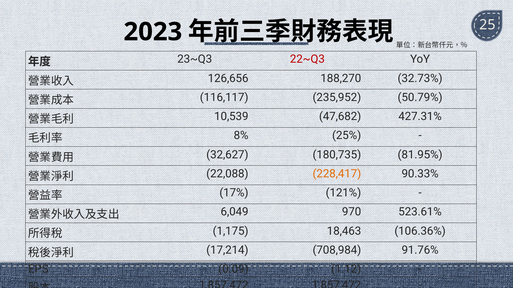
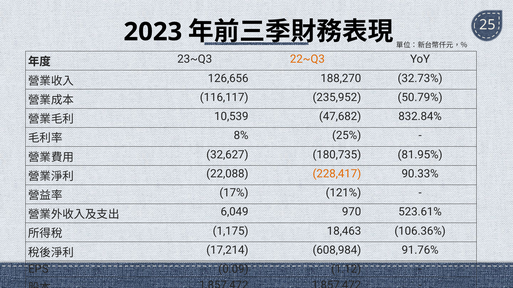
22~Q3 colour: red -> orange (307, 59)
427.31%: 427.31% -> 832.84% (420, 117)
708,984: 708,984 -> 608,984 (337, 250)
